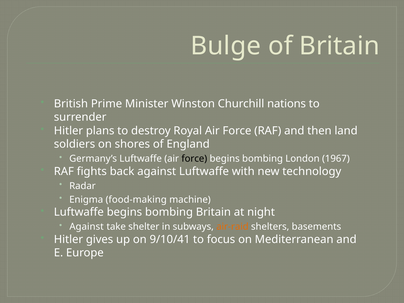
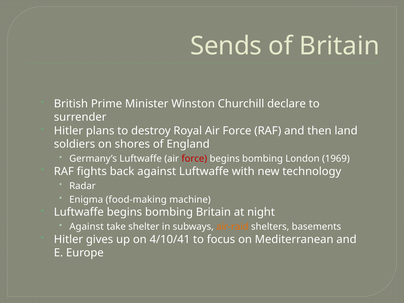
Bulge: Bulge -> Sends (226, 46)
nations: nations -> declare (287, 104)
force colour: black -> red (194, 159)
1967: 1967 -> 1969 (336, 159)
9/10/41: 9/10/41 -> 4/10/41 (170, 239)
